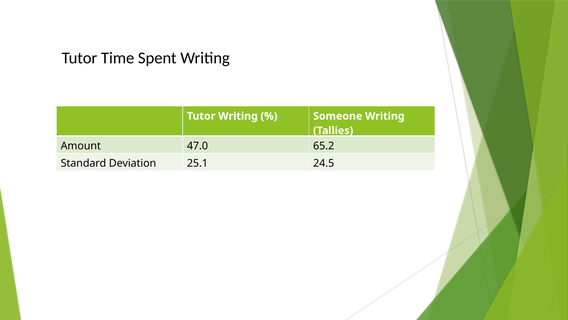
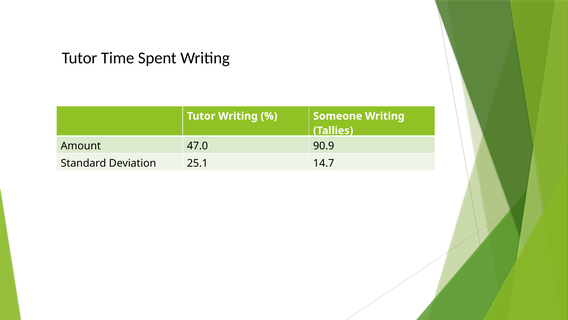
65.2: 65.2 -> 90.9 (324, 146)
24.5: 24.5 -> 14.7 (324, 163)
